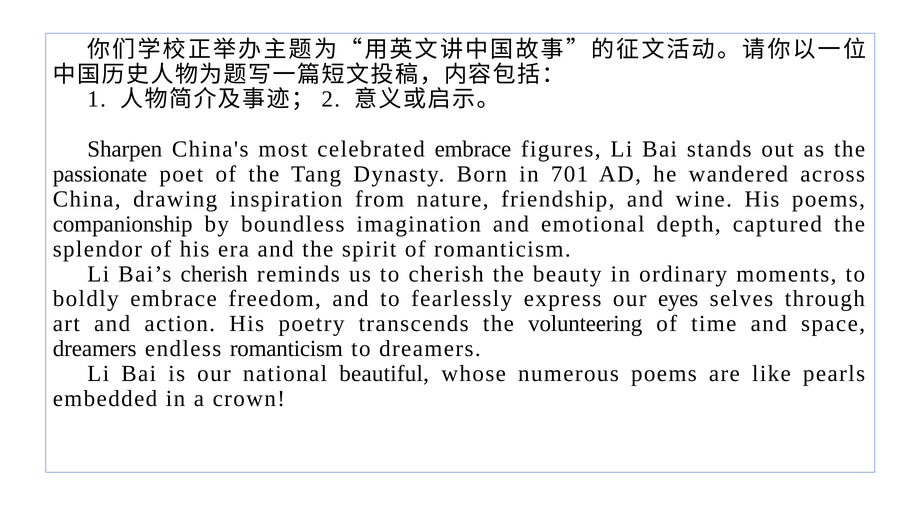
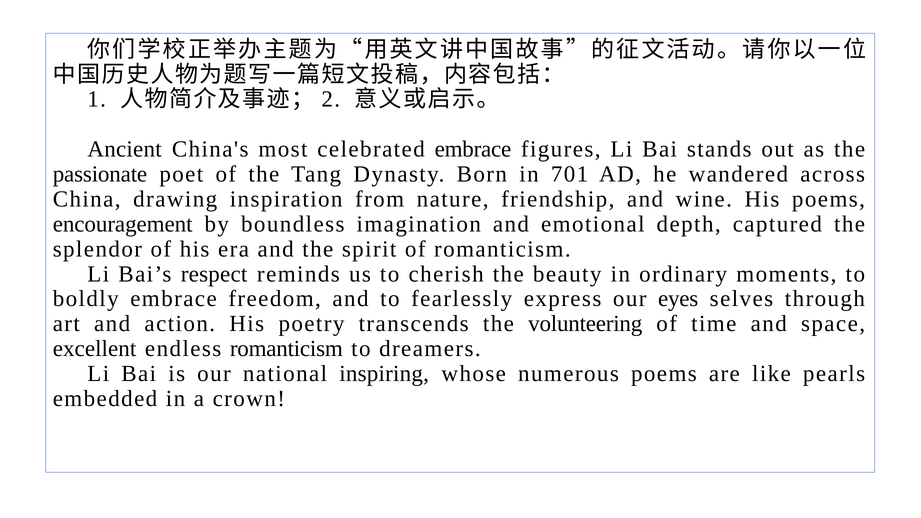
Sharpen: Sharpen -> Ancient (125, 149)
companionship: companionship -> encouragement (123, 224)
Bai’s cherish: cherish -> respect (214, 274)
dreamers: dreamers -> excellent (95, 349)
beautiful: beautiful -> inspiring (384, 374)
